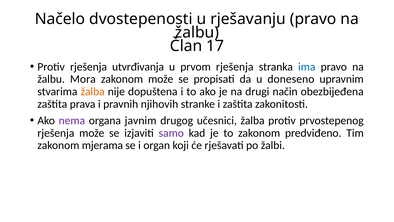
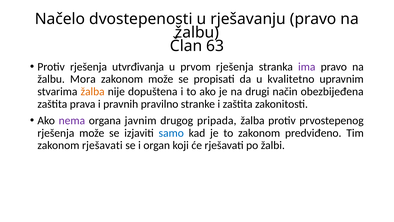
17: 17 -> 63 (215, 46)
ima colour: blue -> purple (307, 67)
doneseno: doneseno -> kvalitetno (291, 79)
njihovih: njihovih -> pravilno (160, 104)
učesnici: učesnici -> pripada (217, 120)
samo colour: purple -> blue (171, 133)
zakonom mjerama: mjerama -> rješavati (102, 145)
